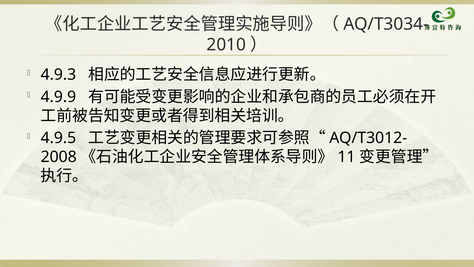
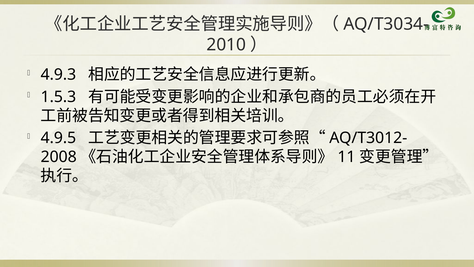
4.9.9: 4.9.9 -> 1.5.3 (58, 97)
